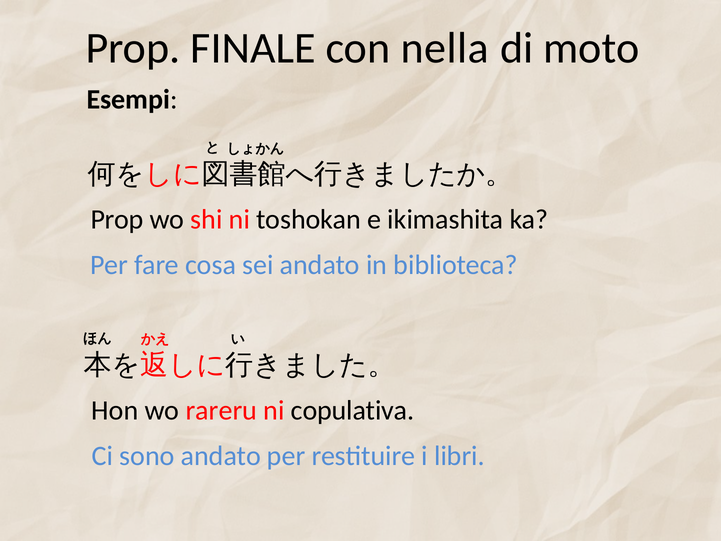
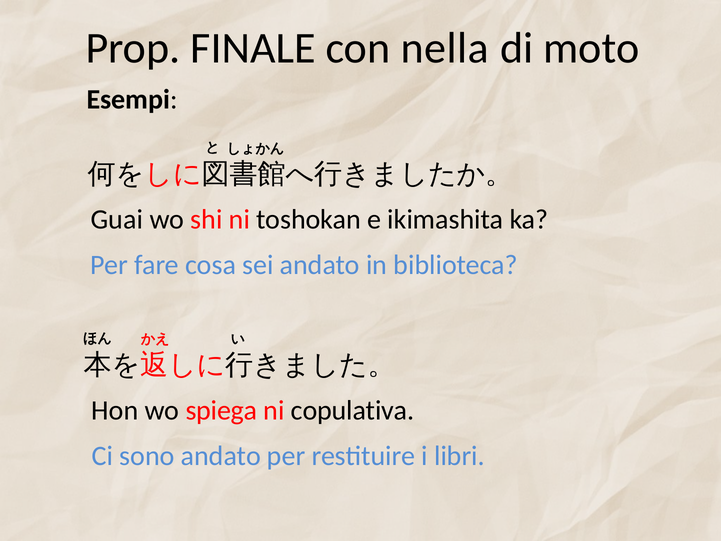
Prop: Prop -> Guai (117, 220)
rareru: rareru -> spiega (221, 410)
